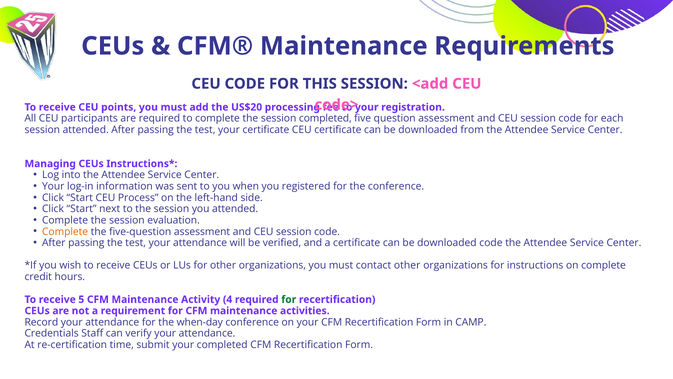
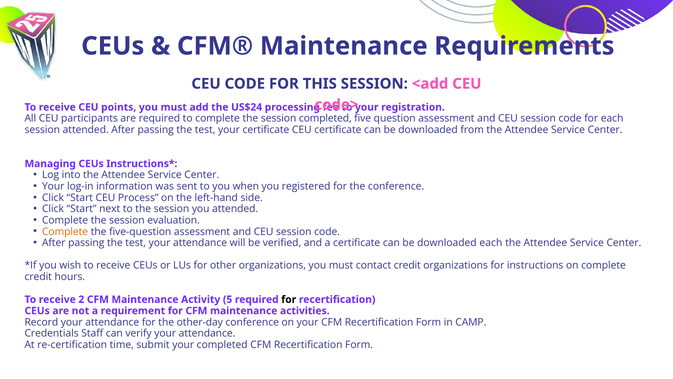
US$20: US$20 -> US$24 (247, 107)
downloaded code: code -> each (491, 243)
contact other: other -> credit (407, 265)
5: 5 -> 2 (81, 299)
4: 4 -> 5 (228, 299)
for colour: green -> black (289, 299)
when-day: when-day -> other-day (200, 322)
